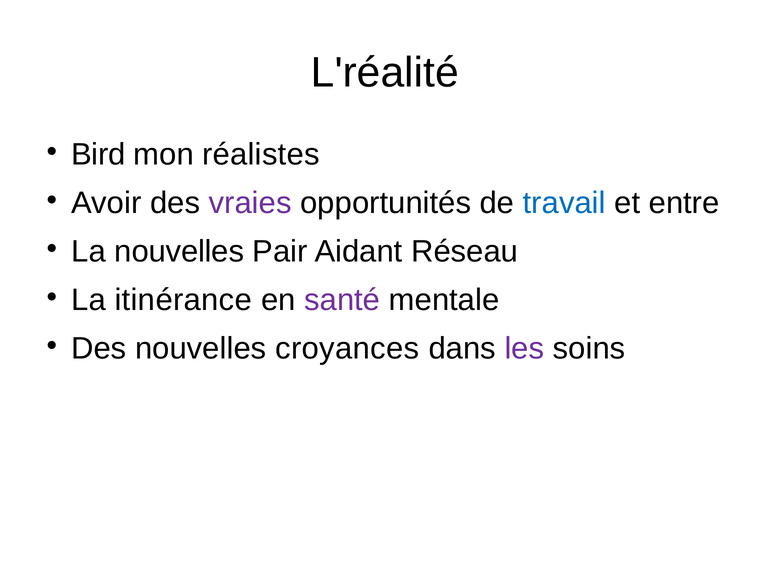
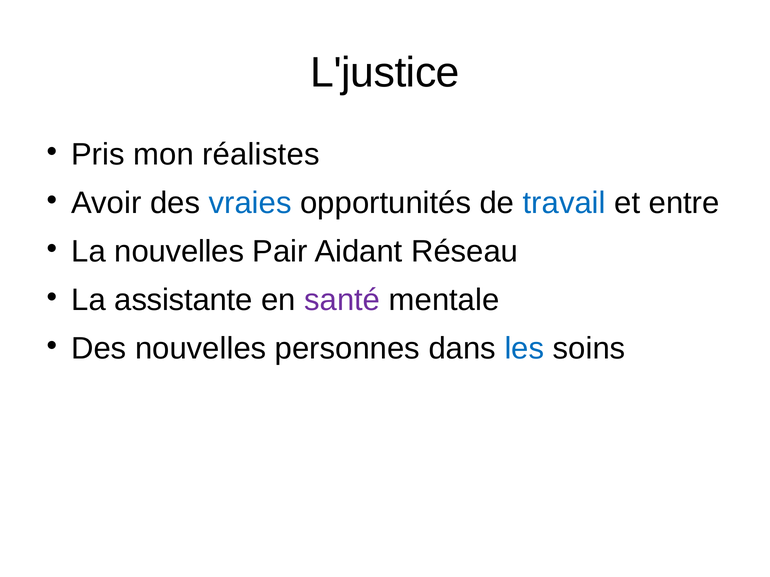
L'réalité: L'réalité -> L'justice (385, 73)
Bird: Bird -> Pris (98, 155)
vraies colour: purple -> blue (250, 203)
itinérance: itinérance -> assistante (184, 300)
croyances: croyances -> personnes (347, 349)
les colour: purple -> blue (524, 349)
